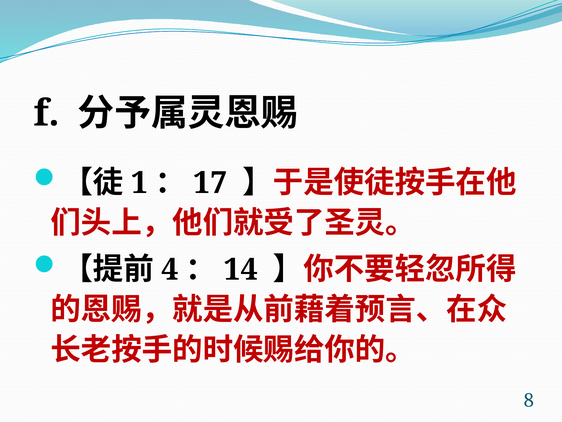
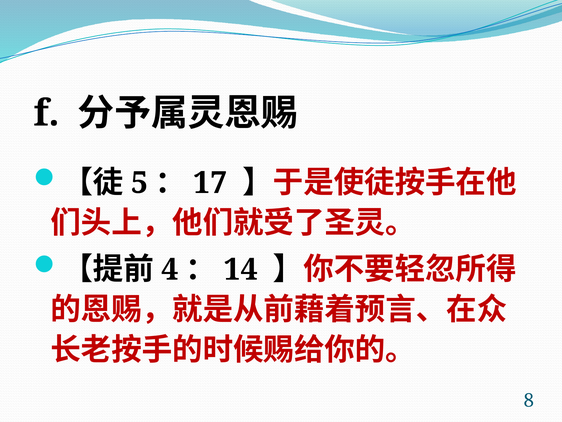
1: 1 -> 5 (139, 183)
